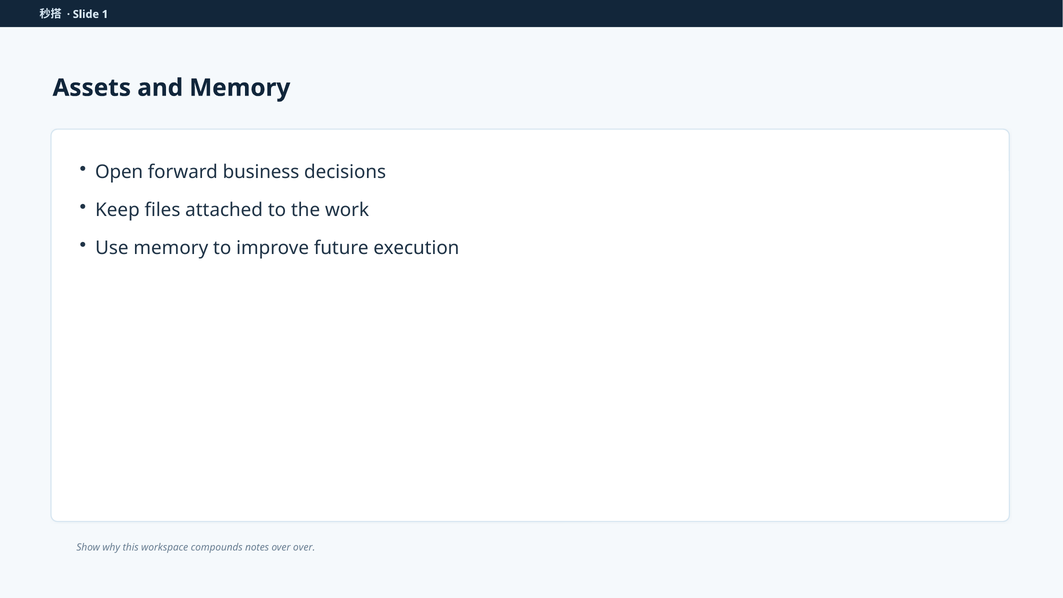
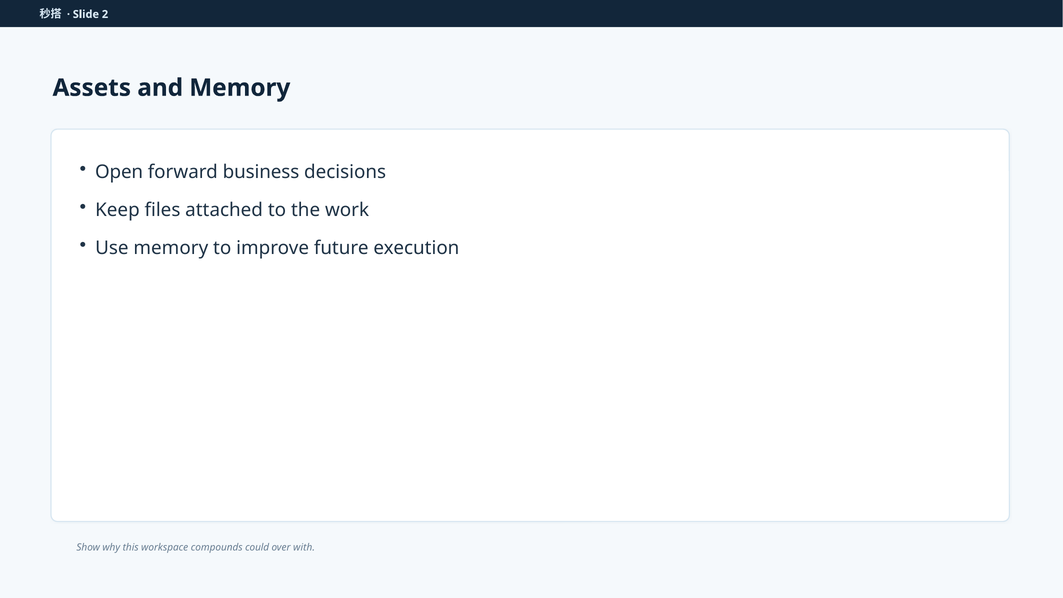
1: 1 -> 2 (105, 14)
notes: notes -> could (257, 548)
over over: over -> with (304, 548)
